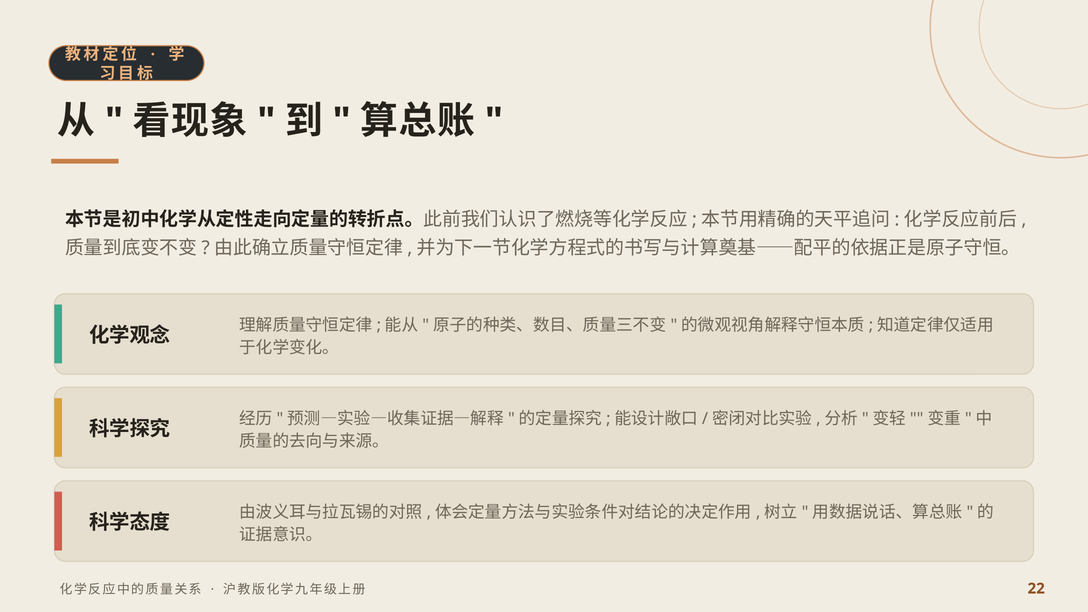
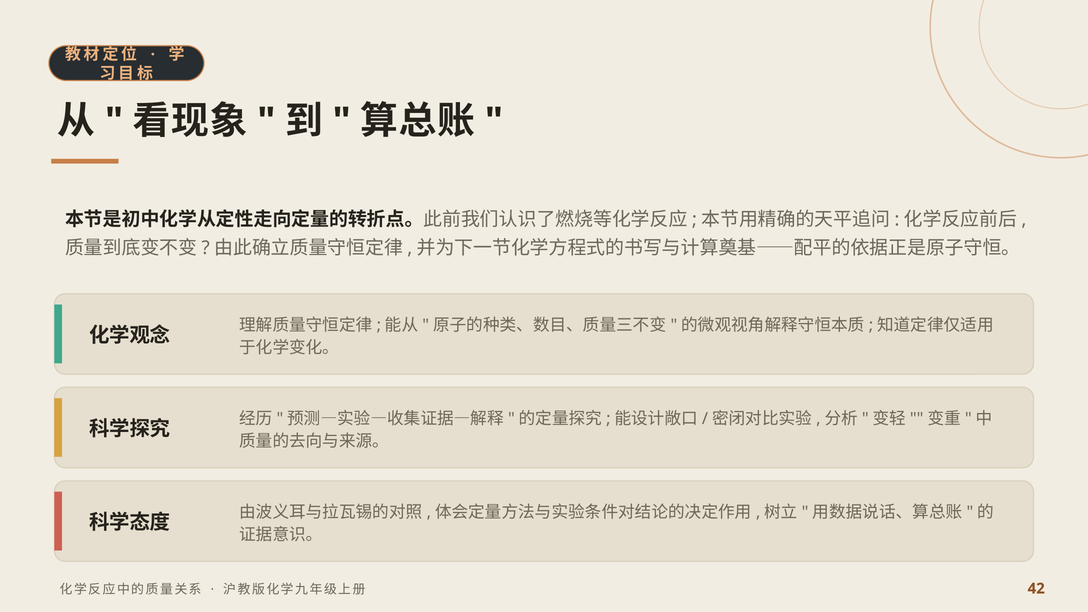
22: 22 -> 42 (1036, 589)
